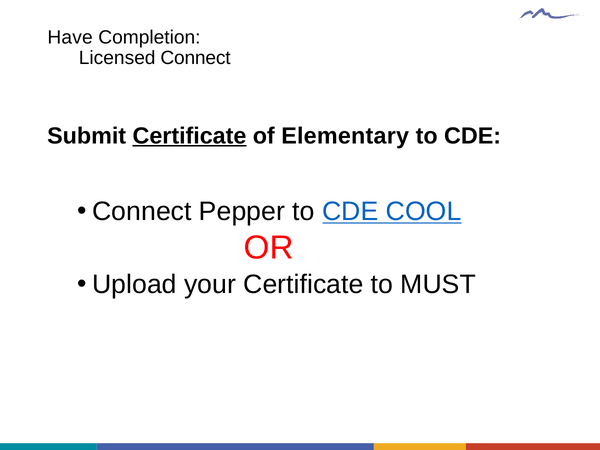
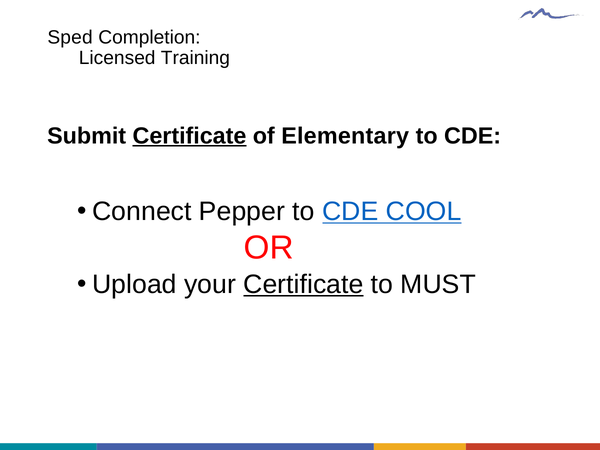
Have: Have -> Sped (70, 37)
Licensed Connect: Connect -> Training (195, 58)
Certificate underline: none -> present (303, 284)
